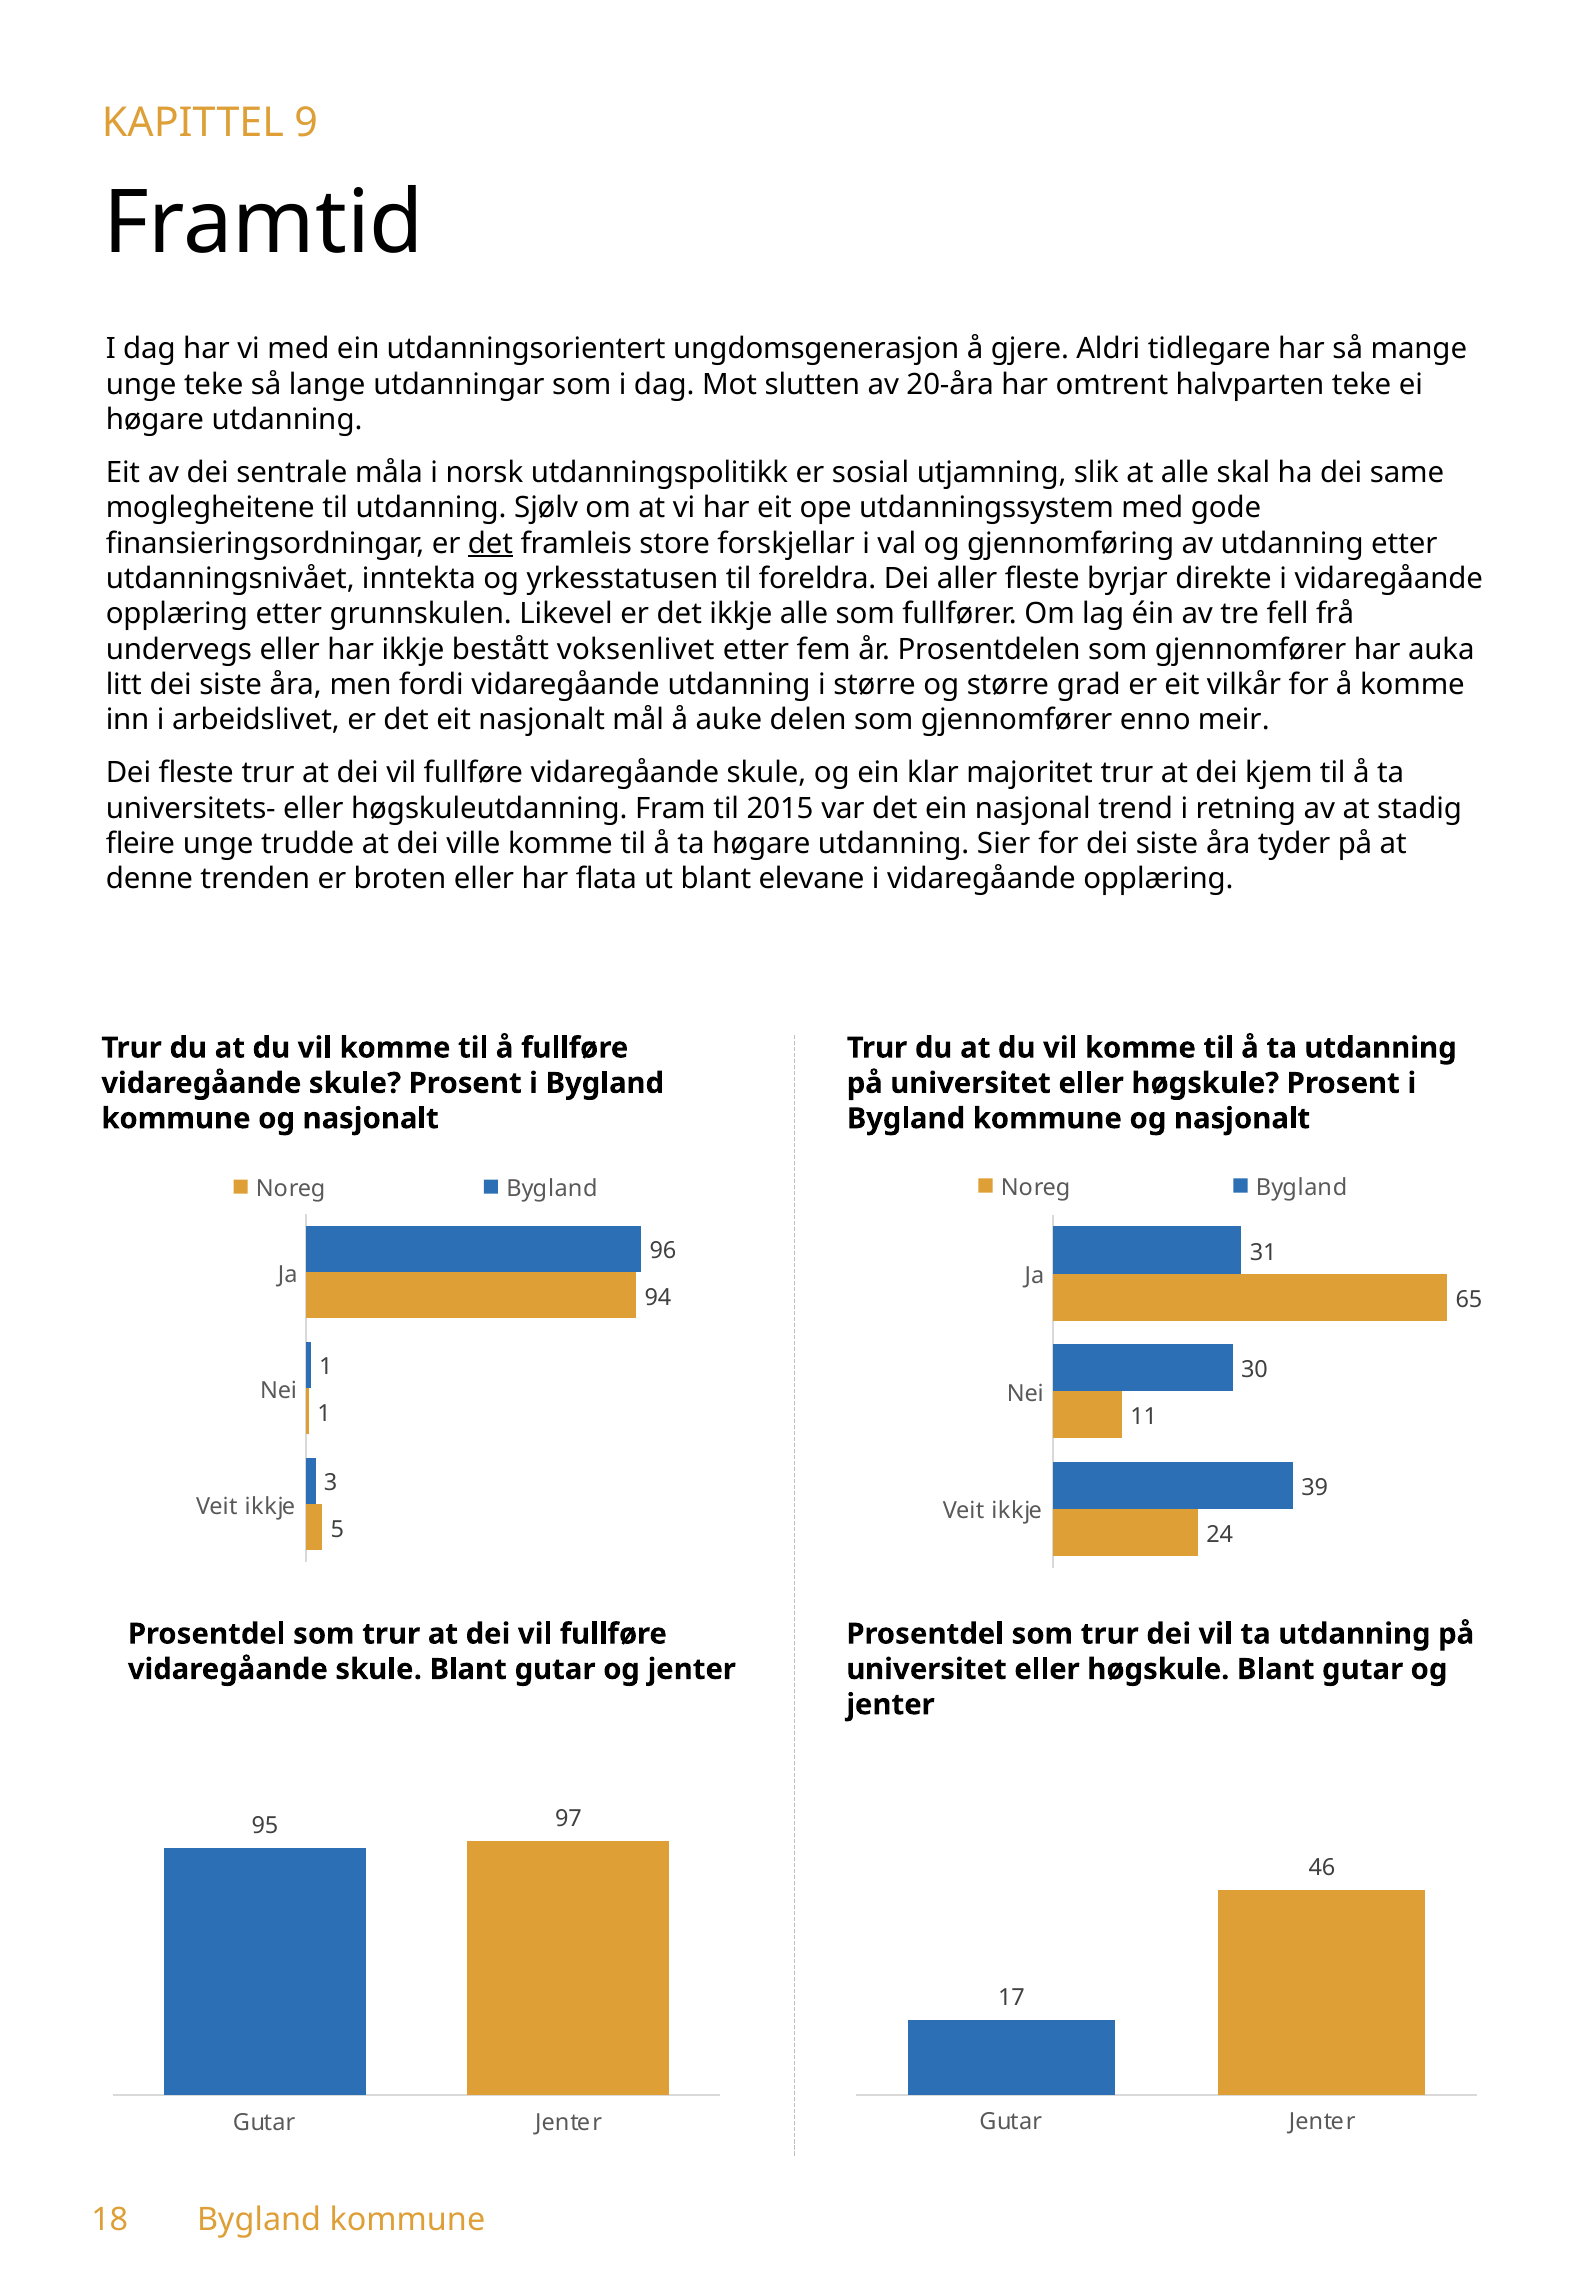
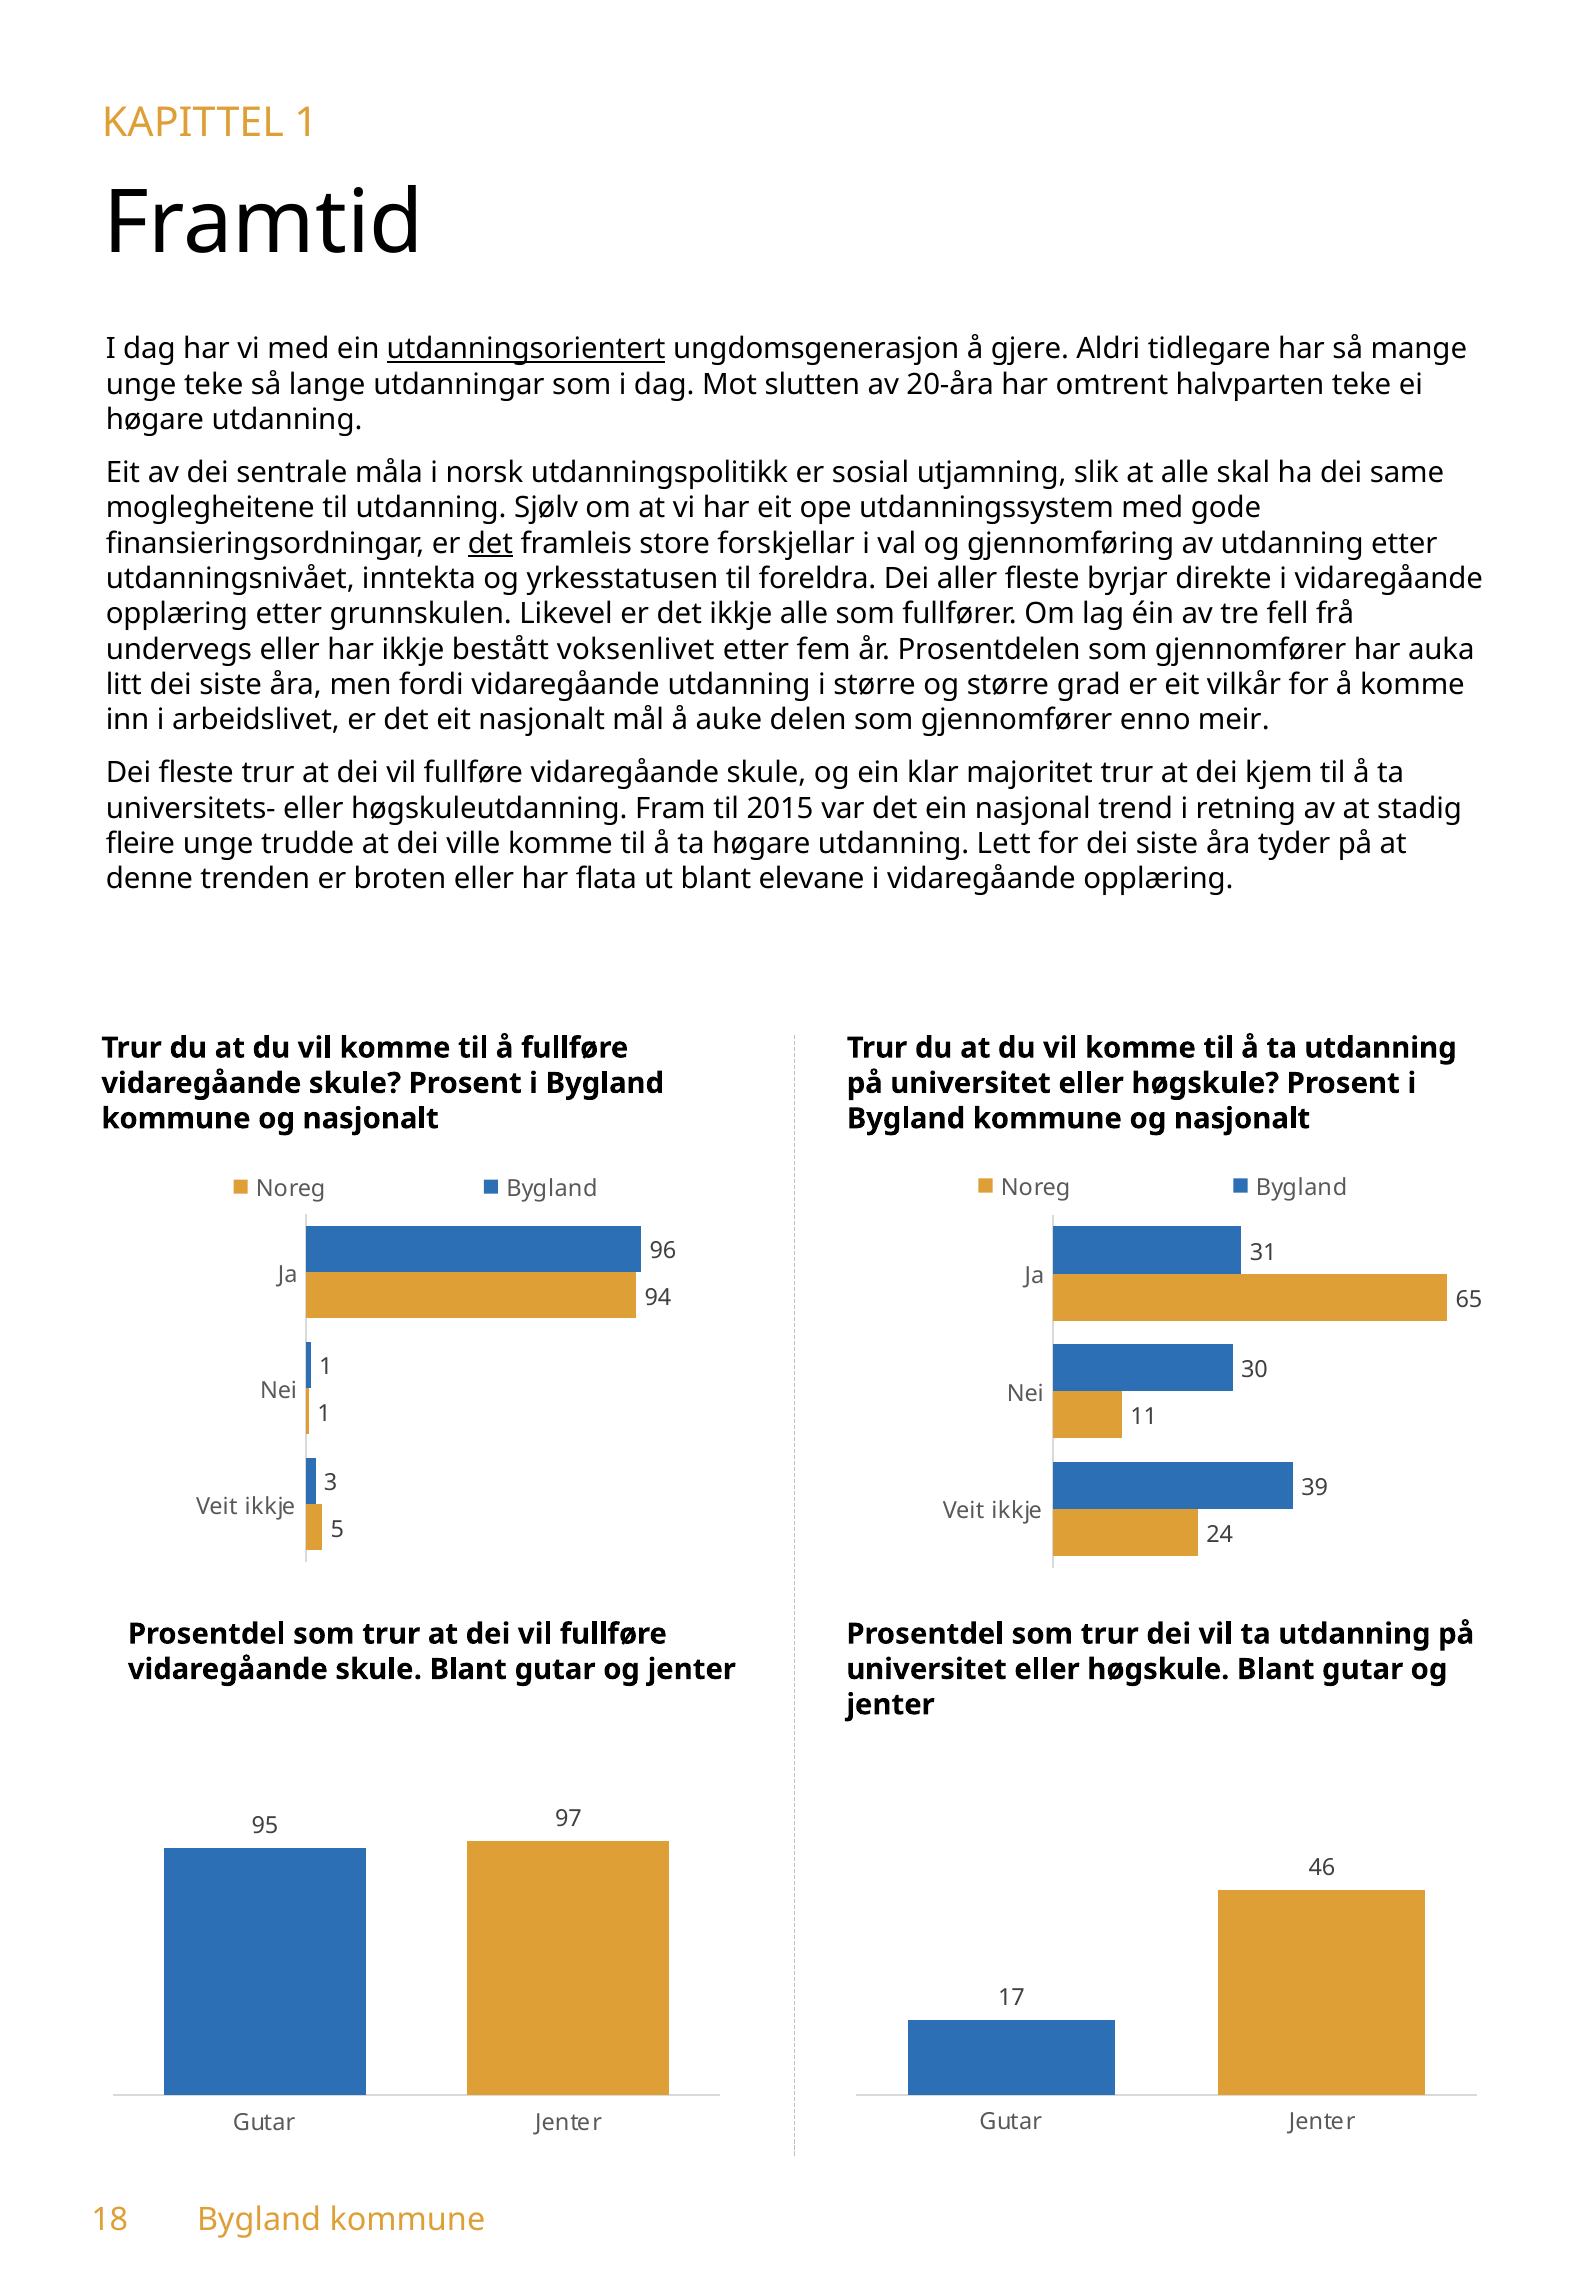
KAPITTEL 9: 9 -> 1 (306, 123)
utdanningsorientert underline: none -> present (526, 349)
Sier: Sier -> Lett (1004, 844)
